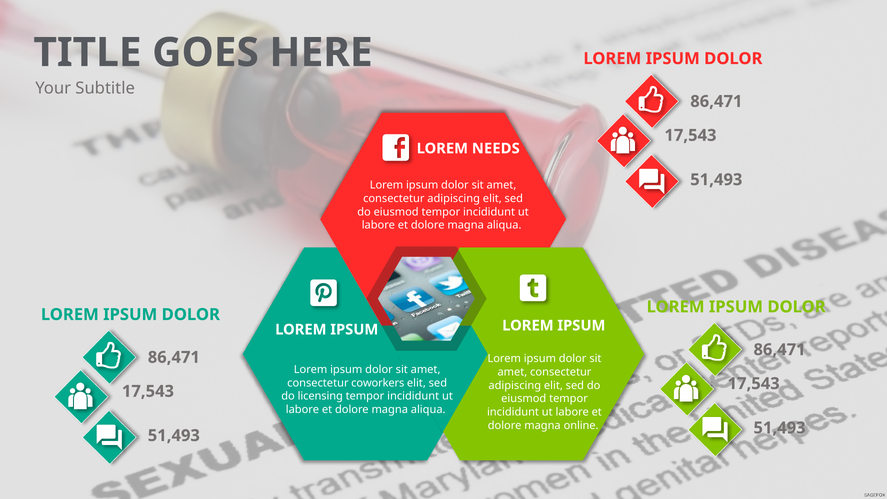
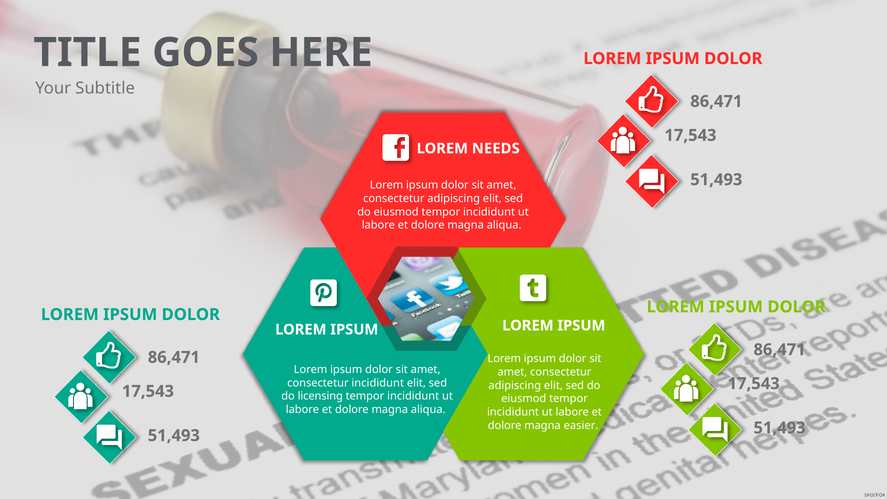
consectetur coworkers: coworkers -> incididunt (378, 383)
online: online -> easier (581, 425)
